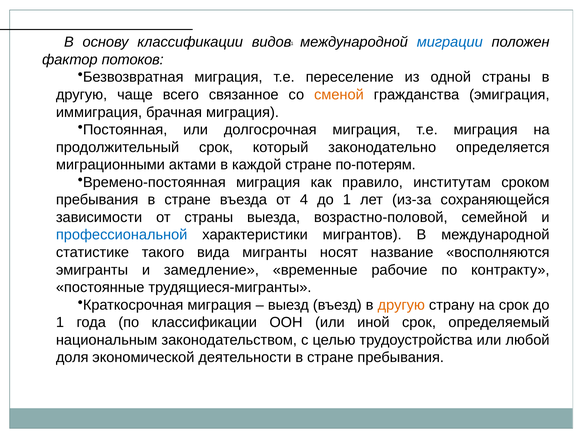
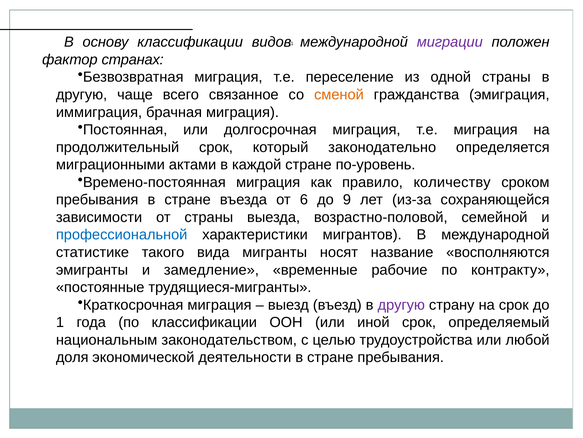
миграции colour: blue -> purple (450, 42)
потоков: потоков -> странах (133, 60)
по-потерям: по-потерям -> по-уровень (376, 164)
институтам: институтам -> количеству (452, 182)
4: 4 -> 6 (304, 199)
1: 1 -> 9 (347, 199)
другую colour: orange -> purple (401, 304)
